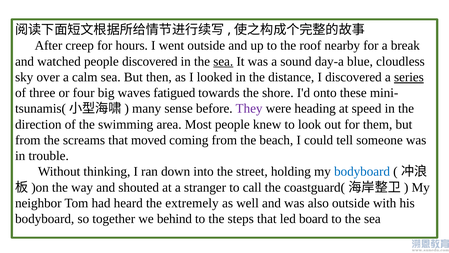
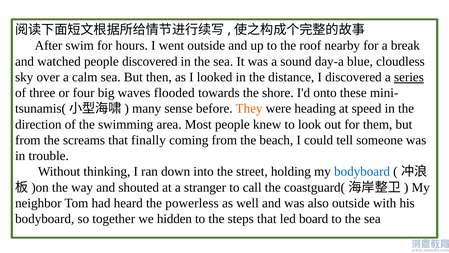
creep: creep -> swim (80, 46)
sea underline: present -> none (223, 61)
fatigued: fatigued -> flooded (174, 93)
They colour: purple -> orange (249, 108)
moved: moved -> finally (148, 140)
extremely: extremely -> powerless (192, 203)
behind: behind -> hidden (174, 219)
